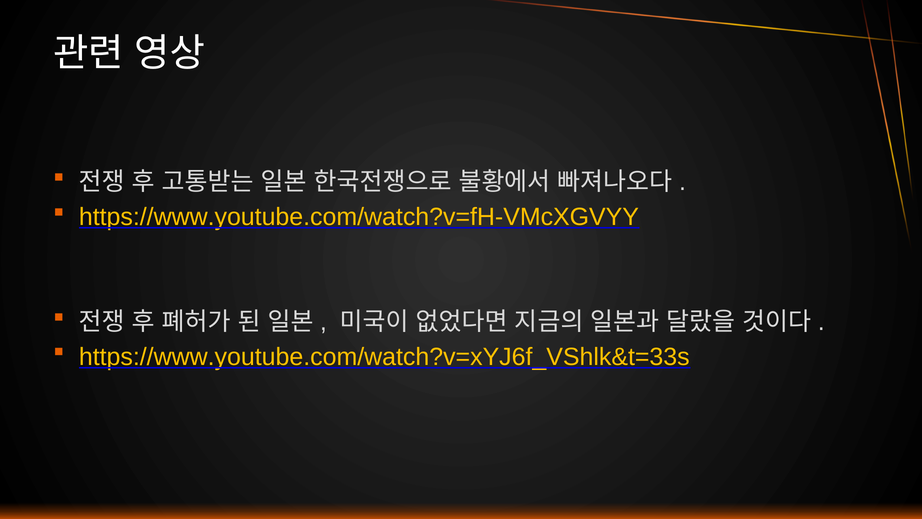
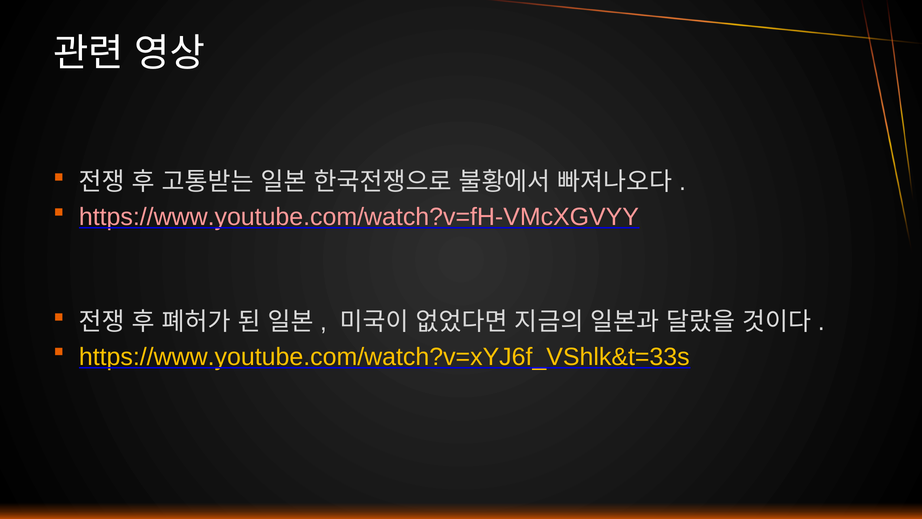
https://www.youtube.com/watch?v=fH-VMcXGVYY colour: yellow -> pink (359, 217)
